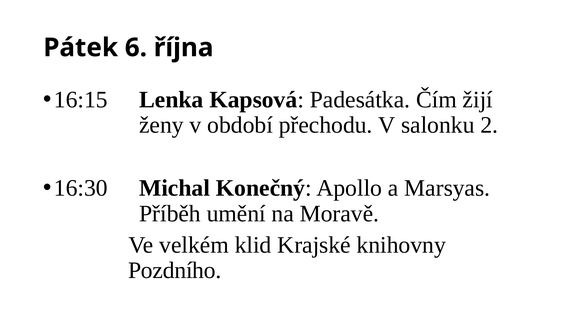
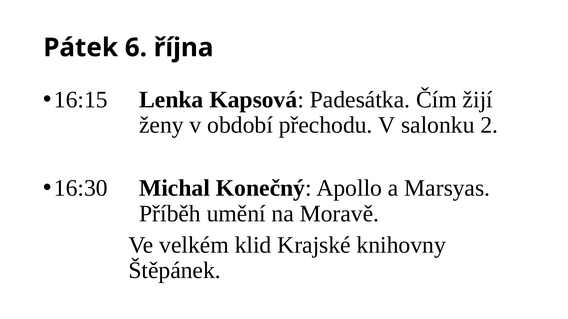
Pozdního: Pozdního -> Štěpánek (175, 271)
